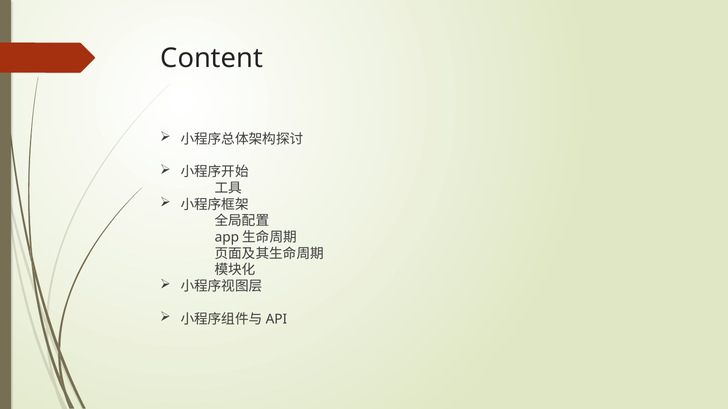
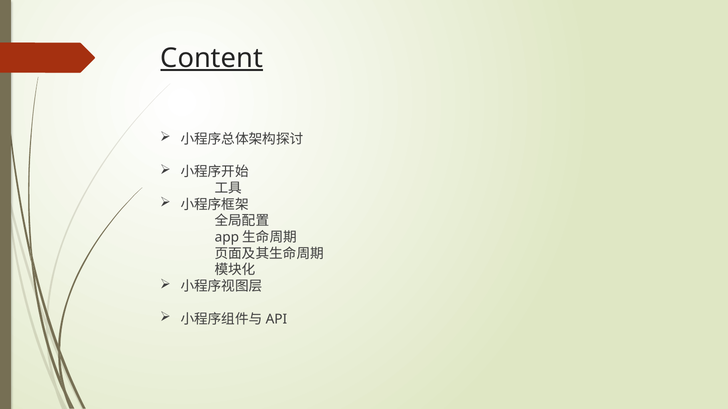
Content underline: none -> present (212, 58)
